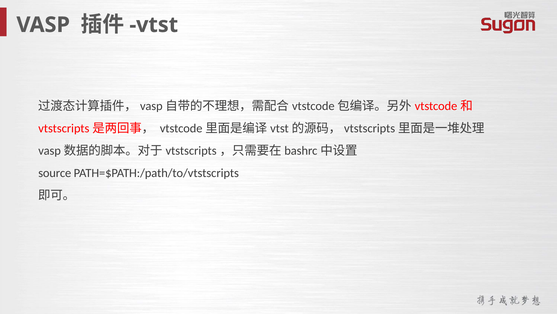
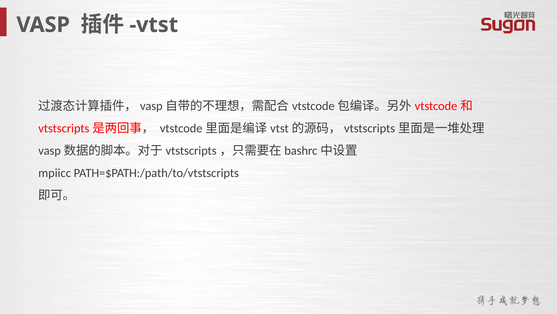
source: source -> mpiicc (55, 173)
